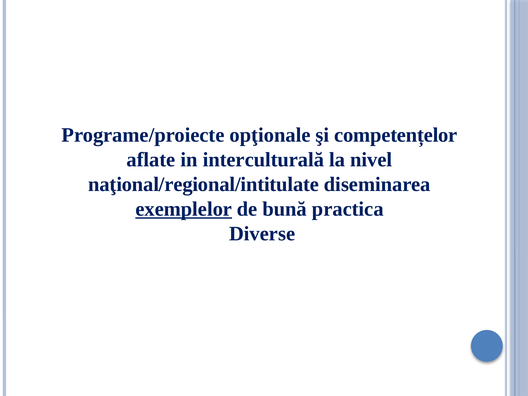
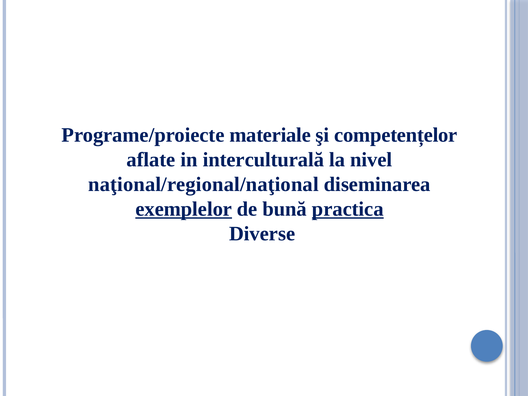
opţionale: opţionale -> materiale (270, 135)
naţional/regional/intitulate: naţional/regional/intitulate -> naţional/regional/naţional (203, 184)
practica underline: none -> present (348, 209)
